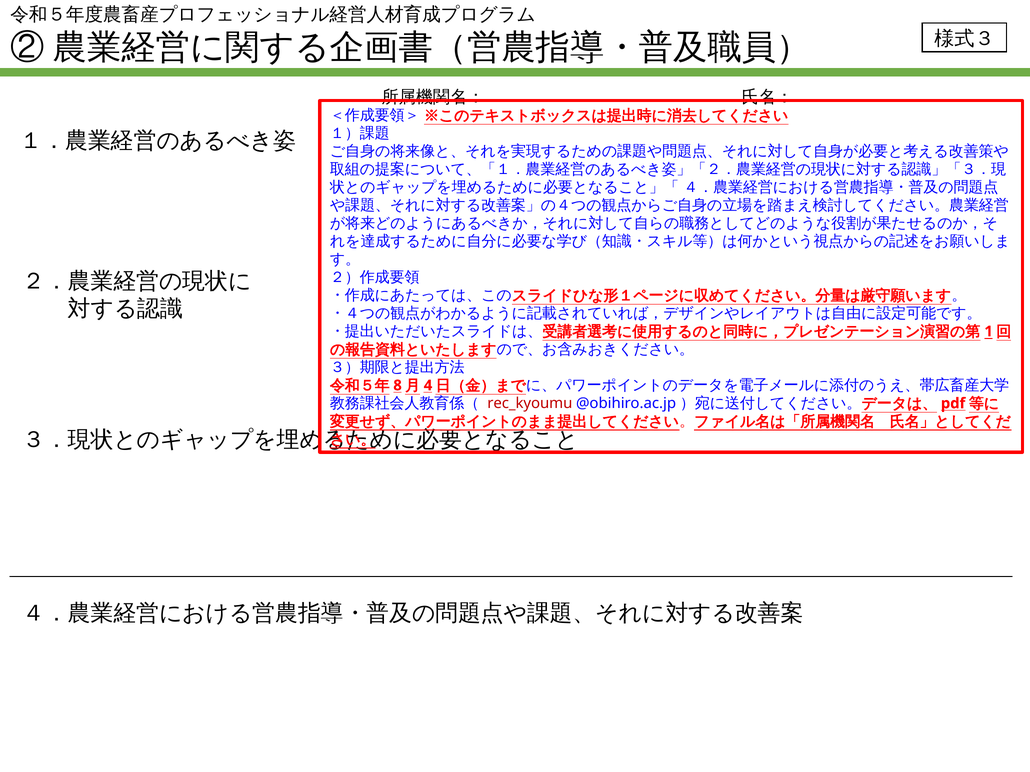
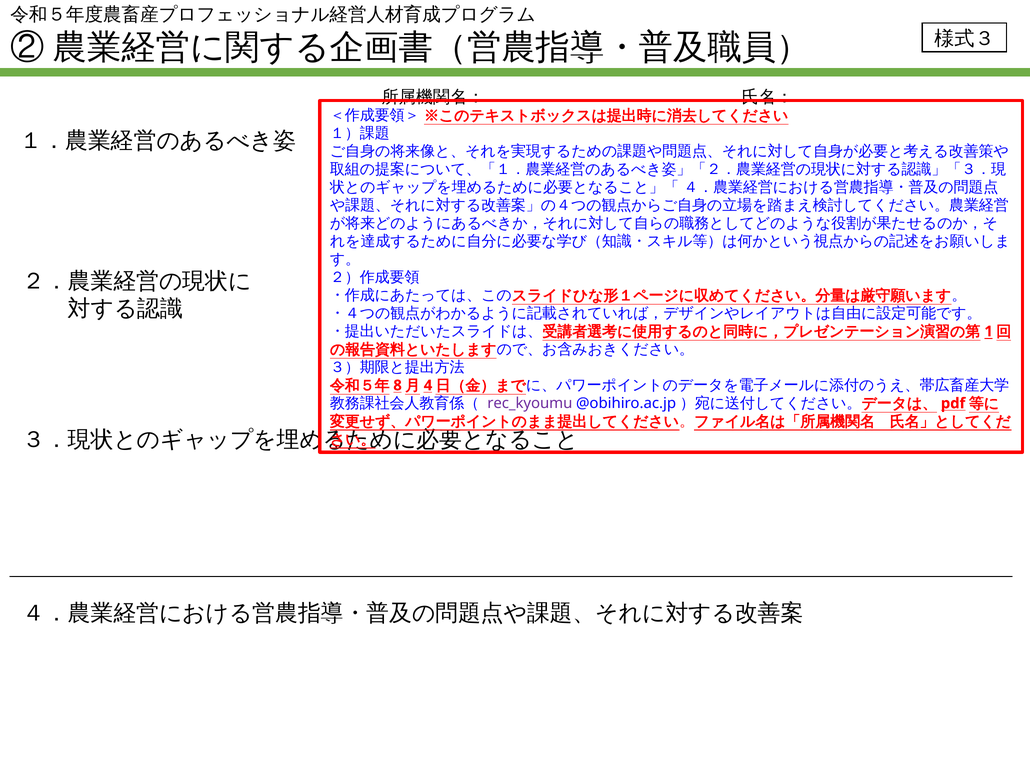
rec_kyoumu colour: red -> purple (530, 404)
